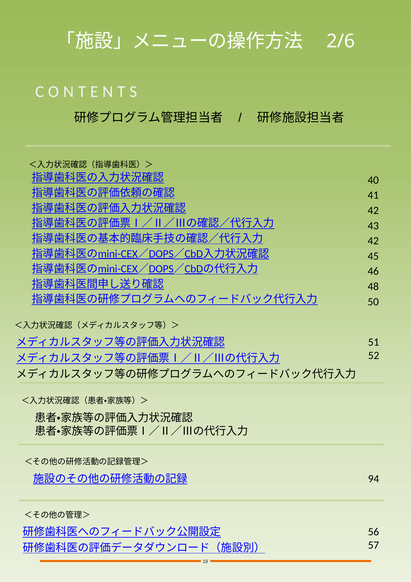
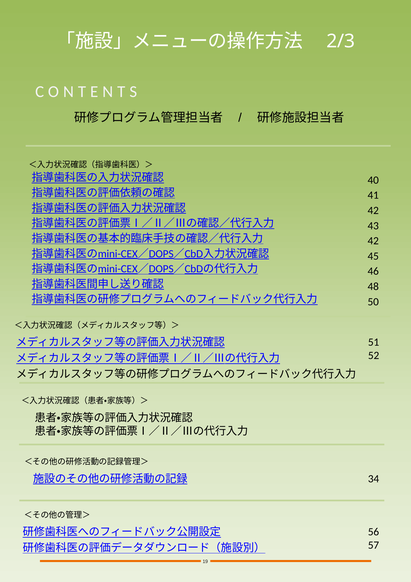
2/6: 2/6 -> 2/3 (341, 41)
94: 94 -> 34 (374, 478)
